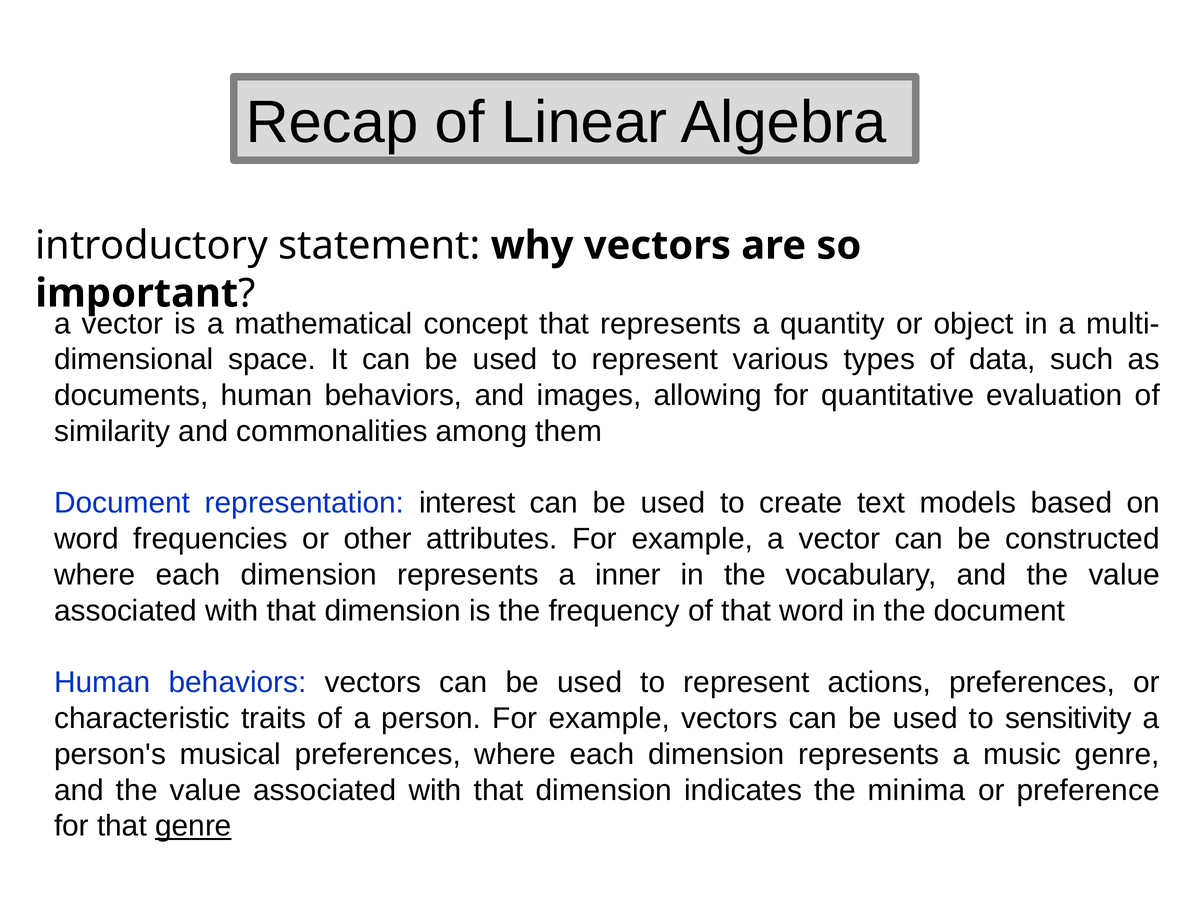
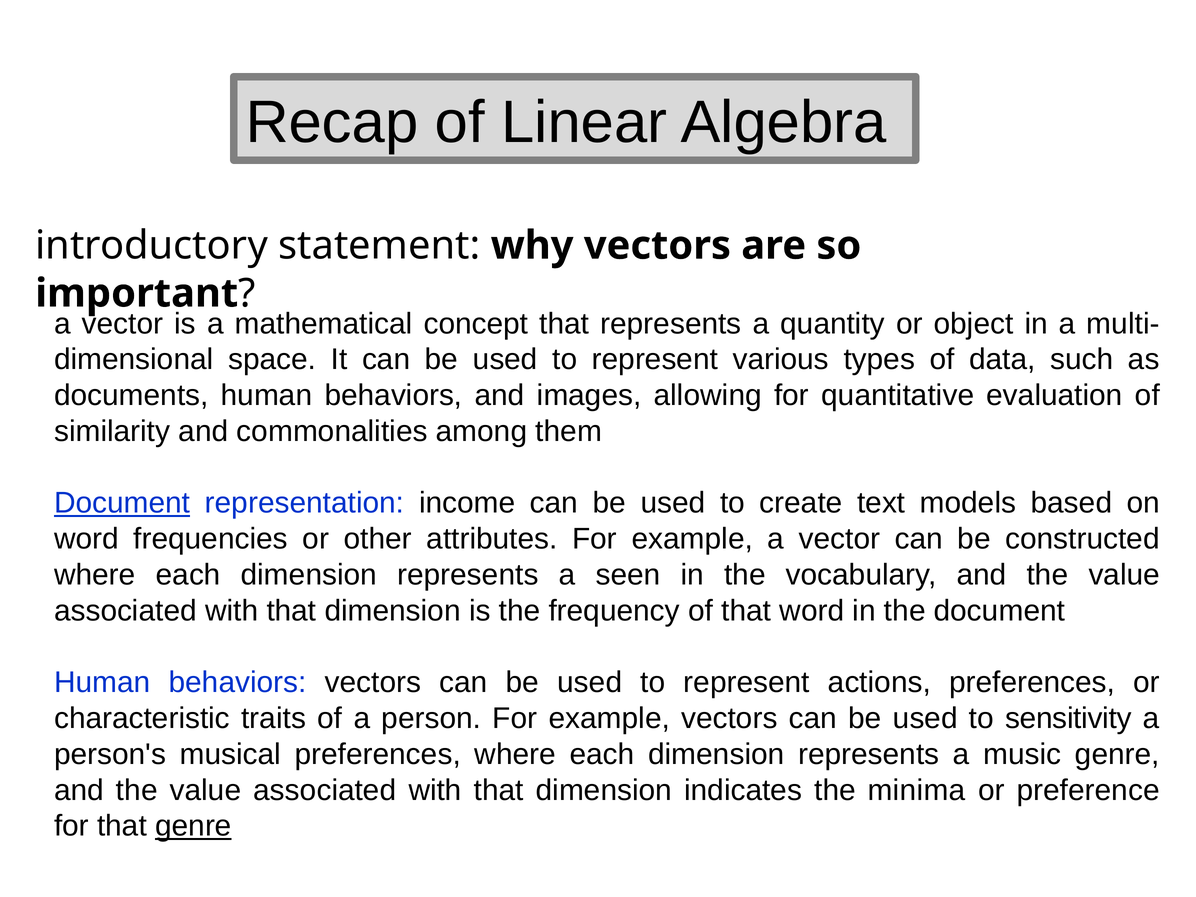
Document underline: none -> present (122, 503)
interest: interest -> income (467, 503)
inner: inner -> seen (628, 575)
